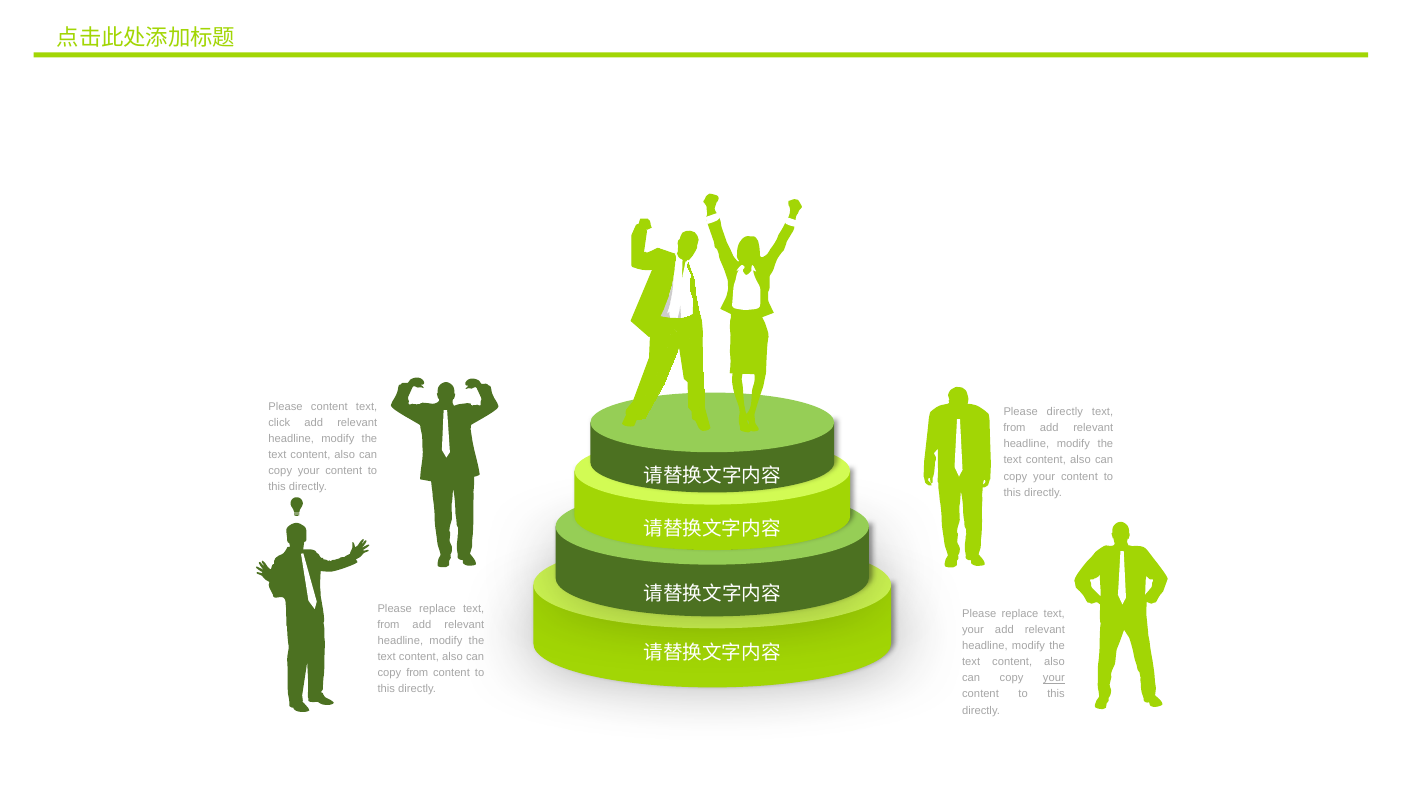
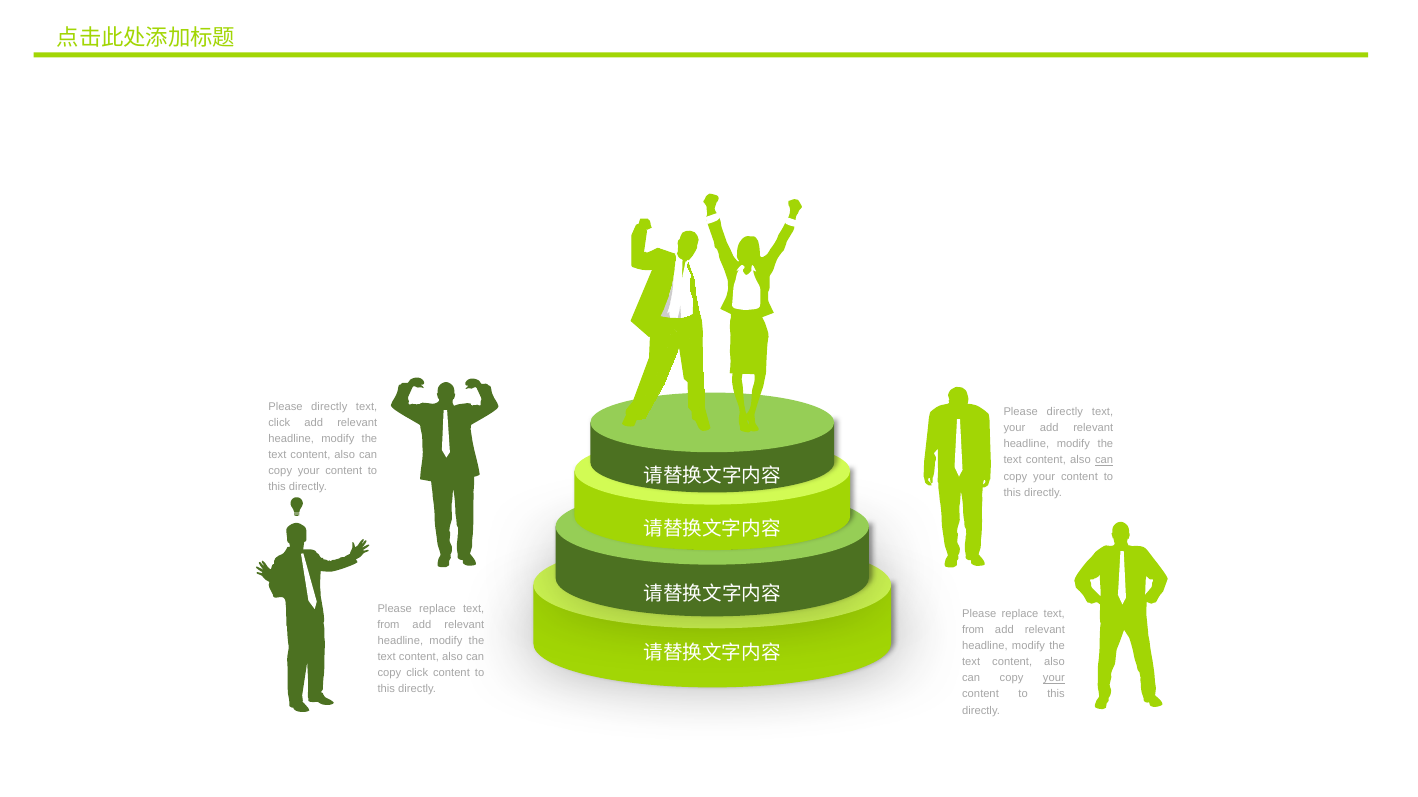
content: content -> directly (329, 407)
from: from -> your (1014, 428)
can underline: none -> present (1104, 461)
your: your -> from (973, 630)
copy from: from -> click (417, 673)
